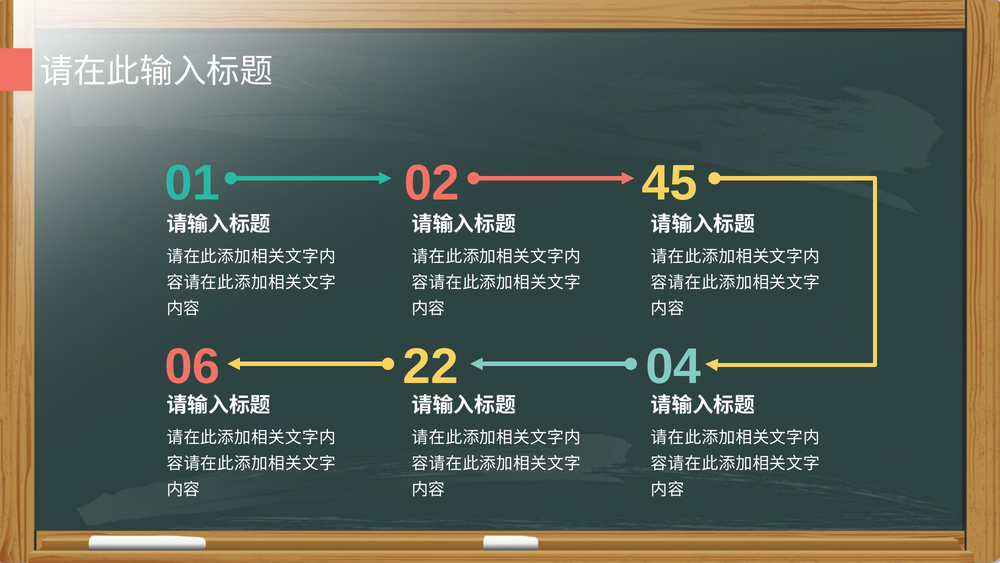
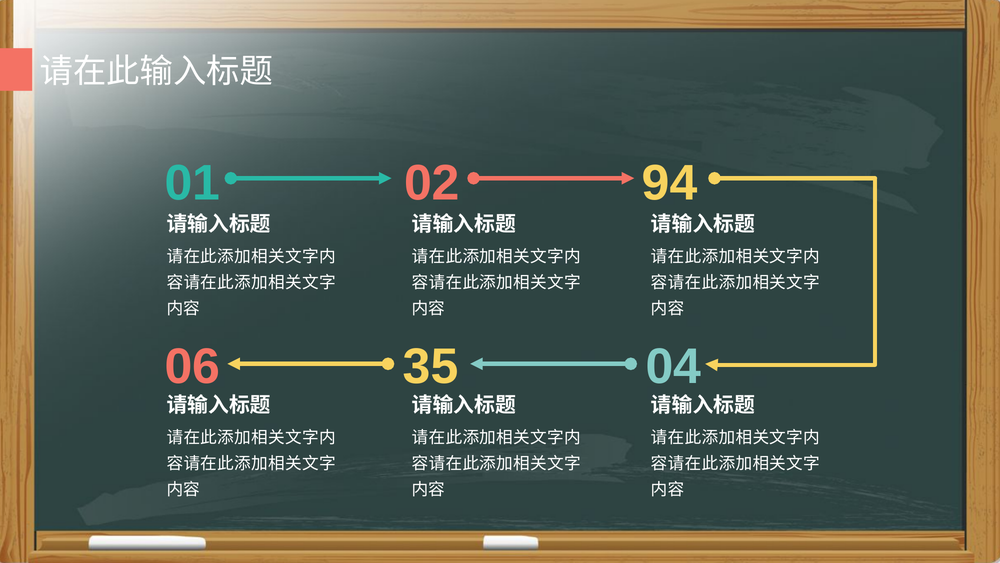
45: 45 -> 94 (670, 183)
22: 22 -> 35 (431, 367)
